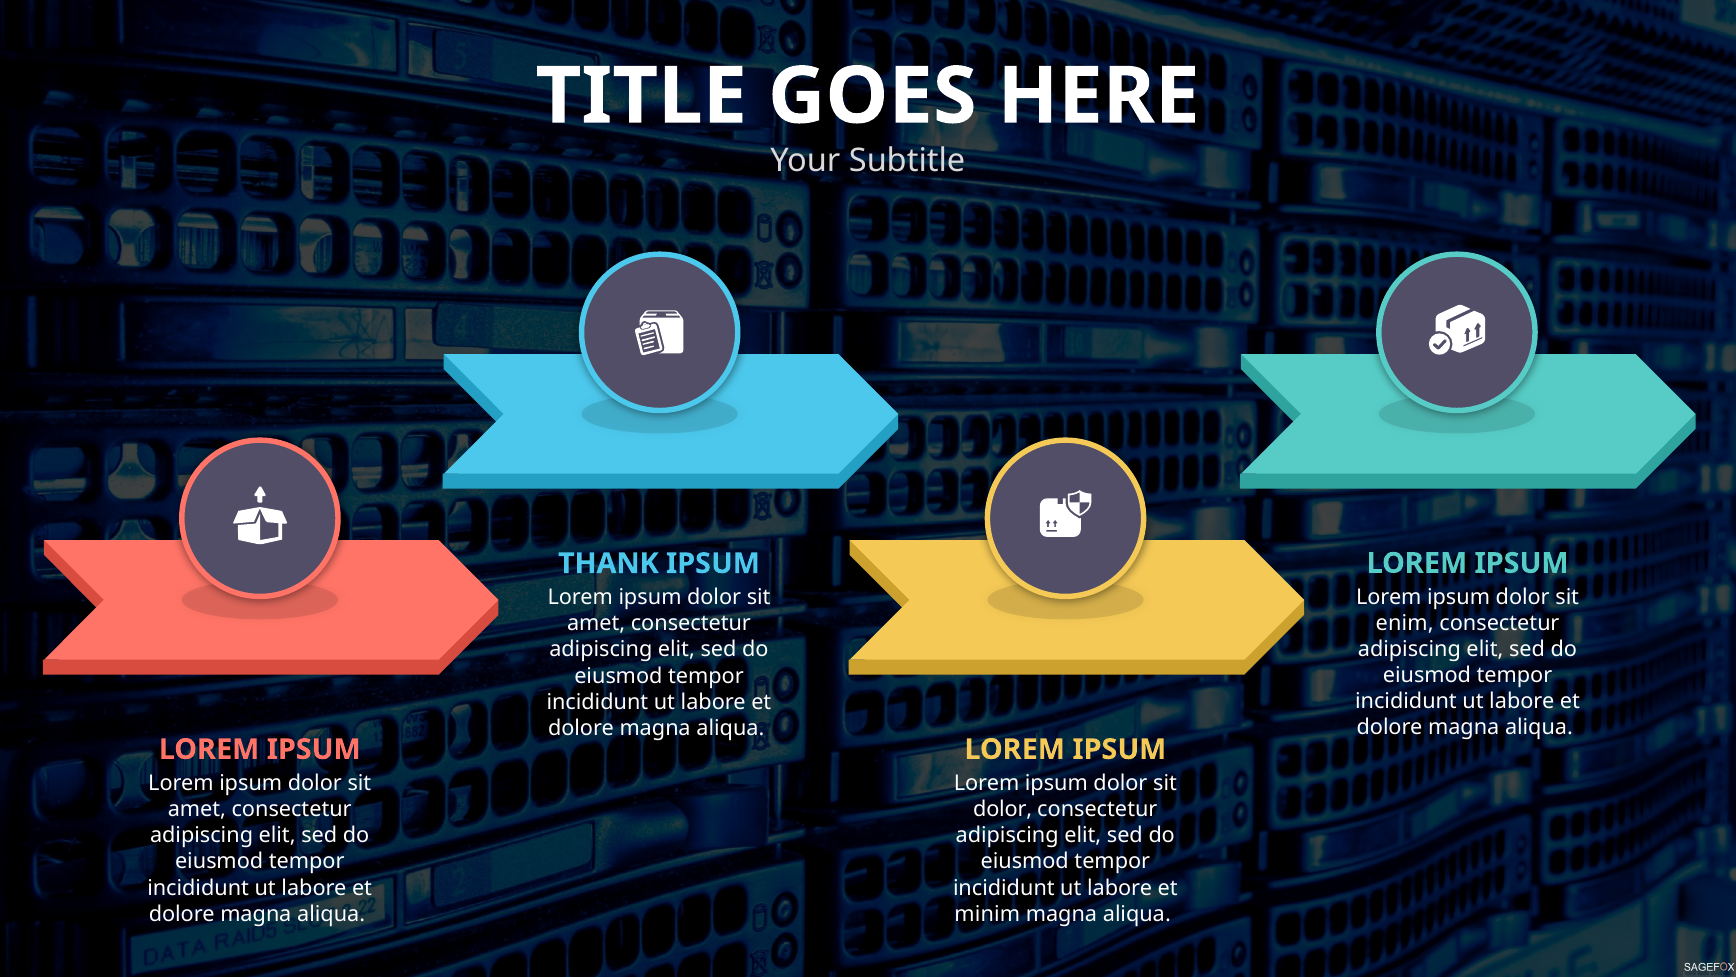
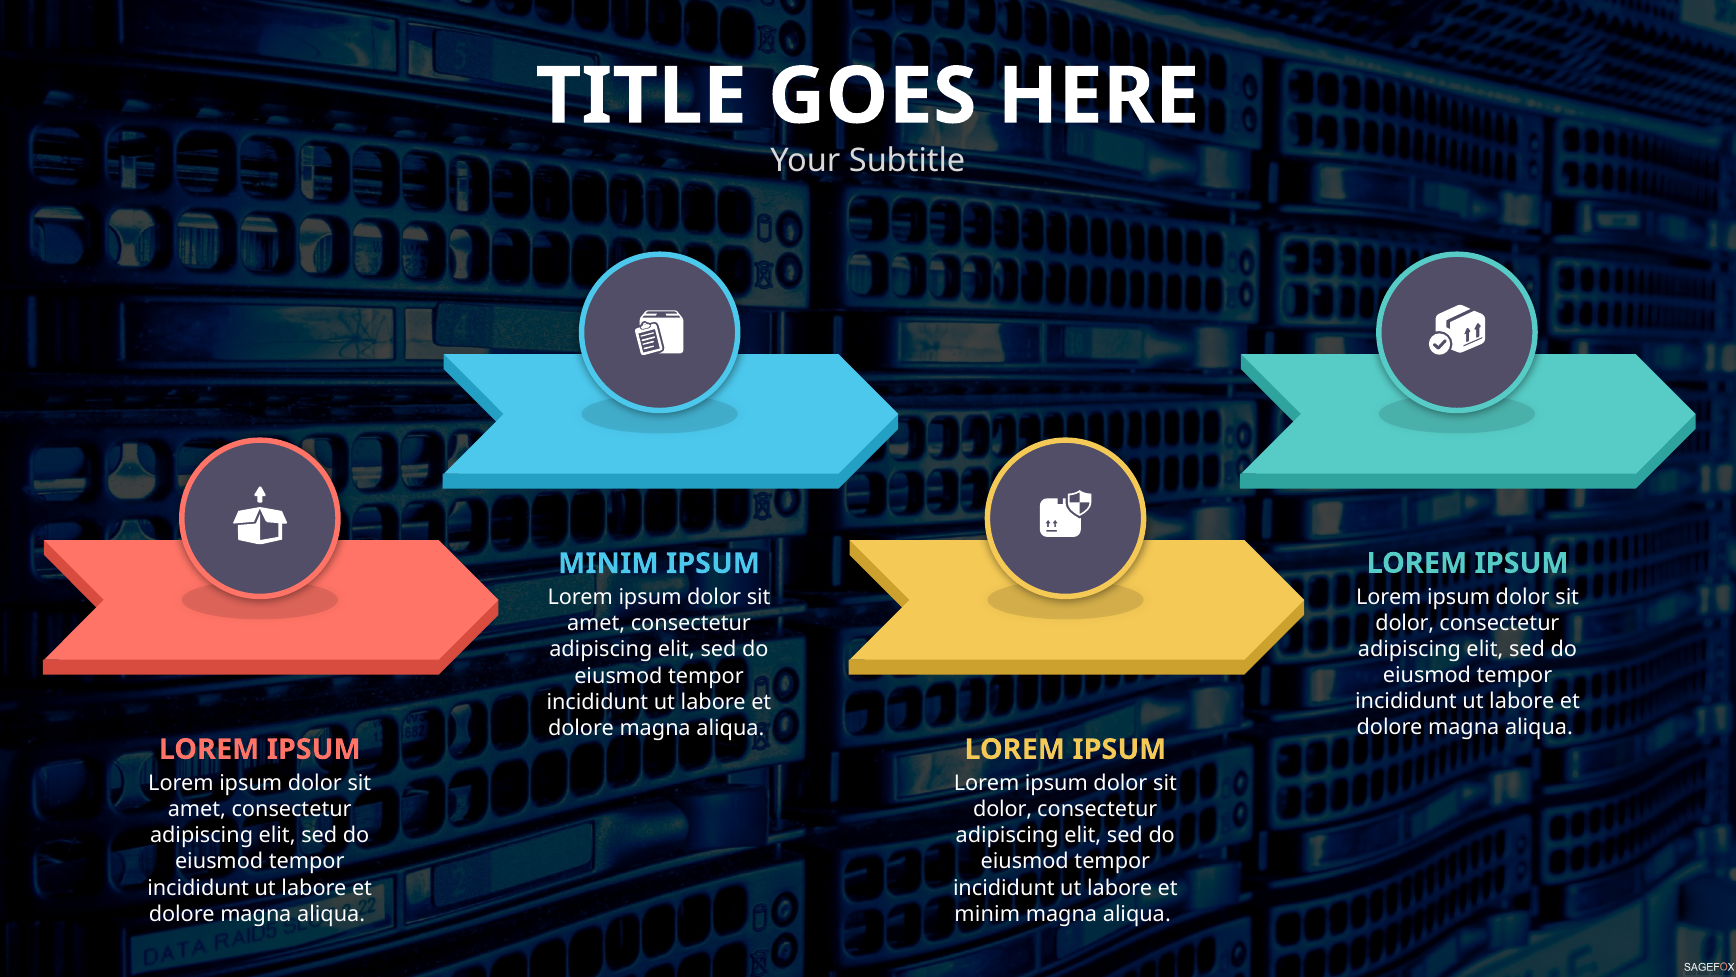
THANK: THANK -> MINIM (608, 563)
enim: enim -> dolor (1405, 623)
